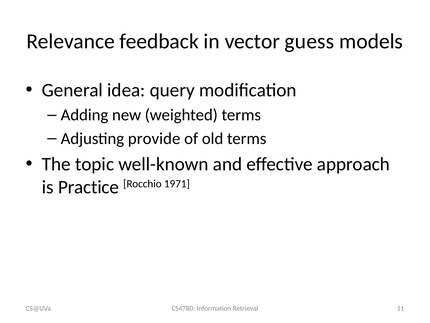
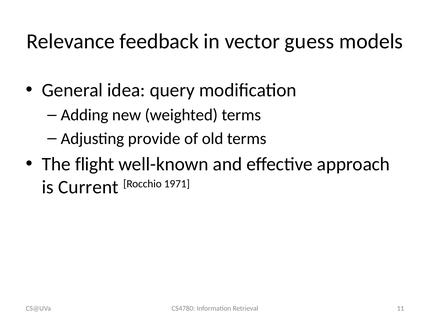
topic: topic -> flight (95, 164)
Practice: Practice -> Current (88, 187)
